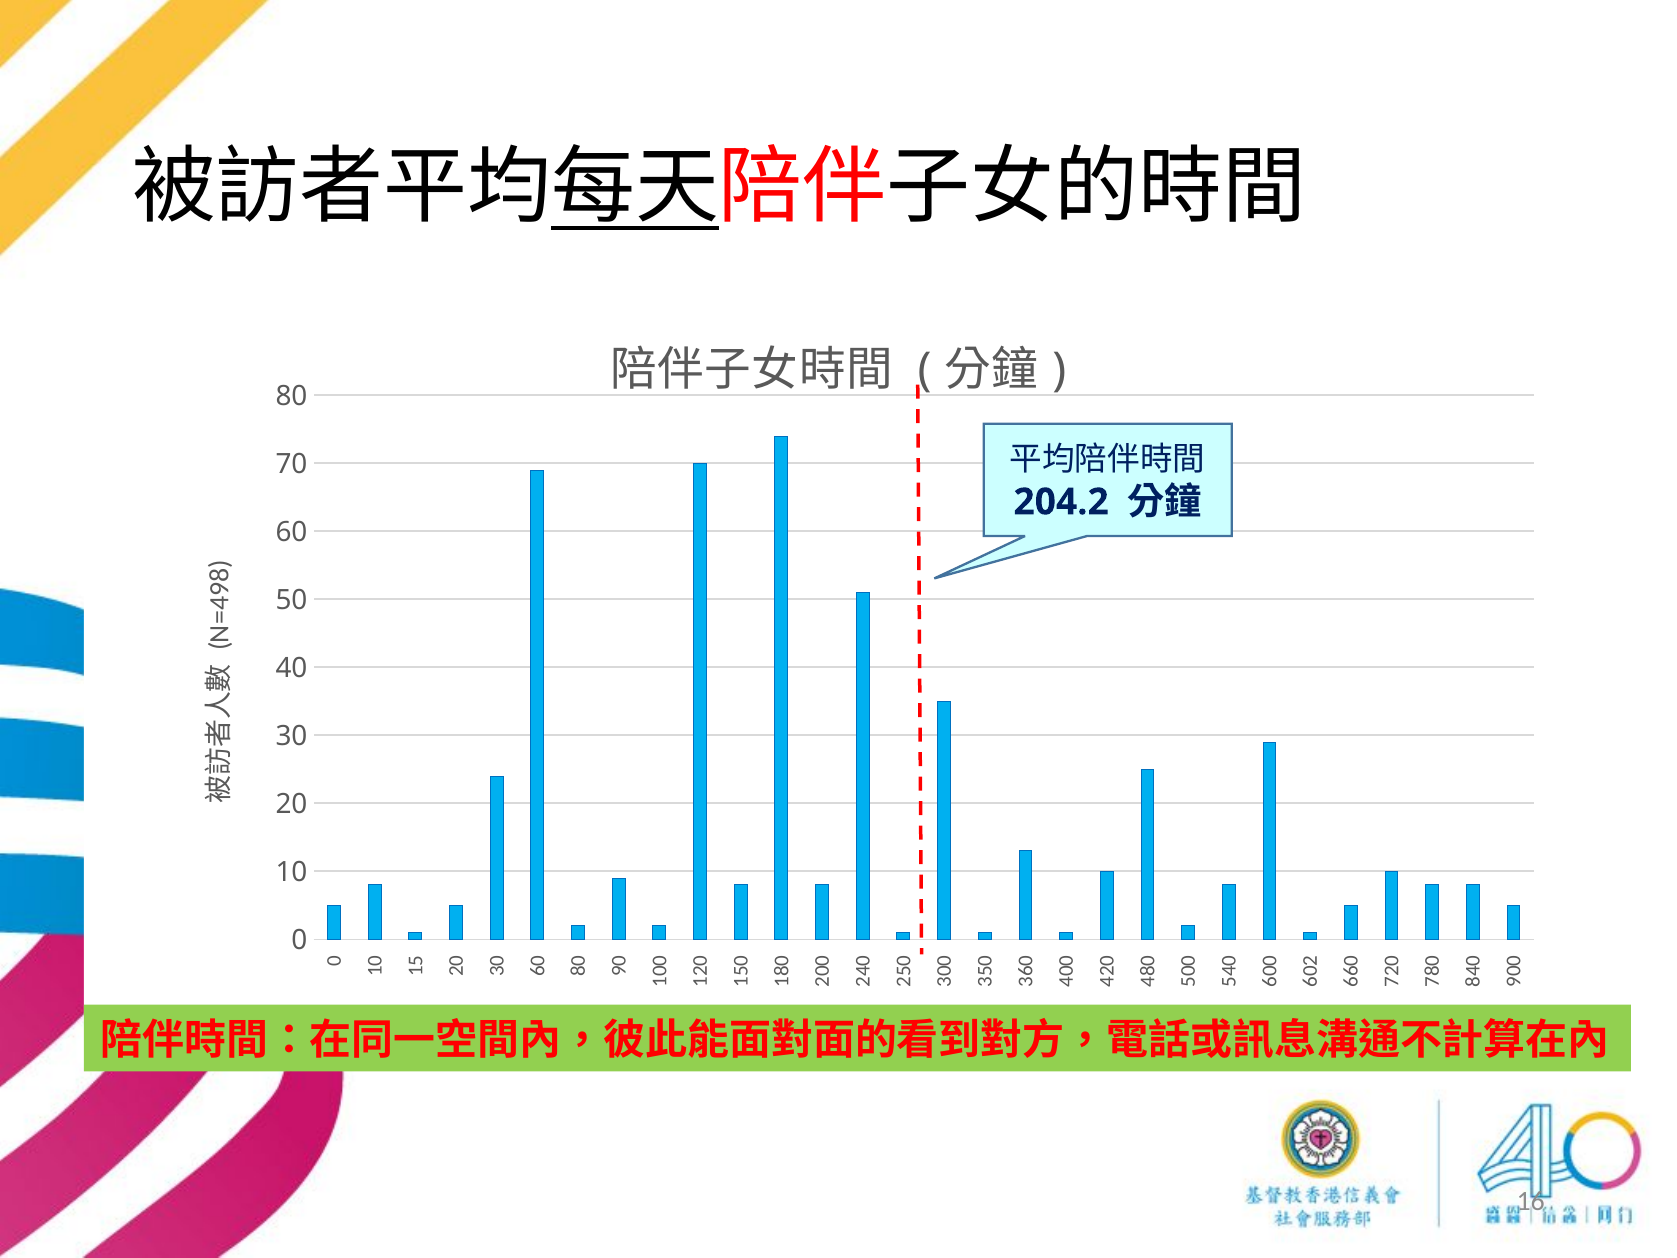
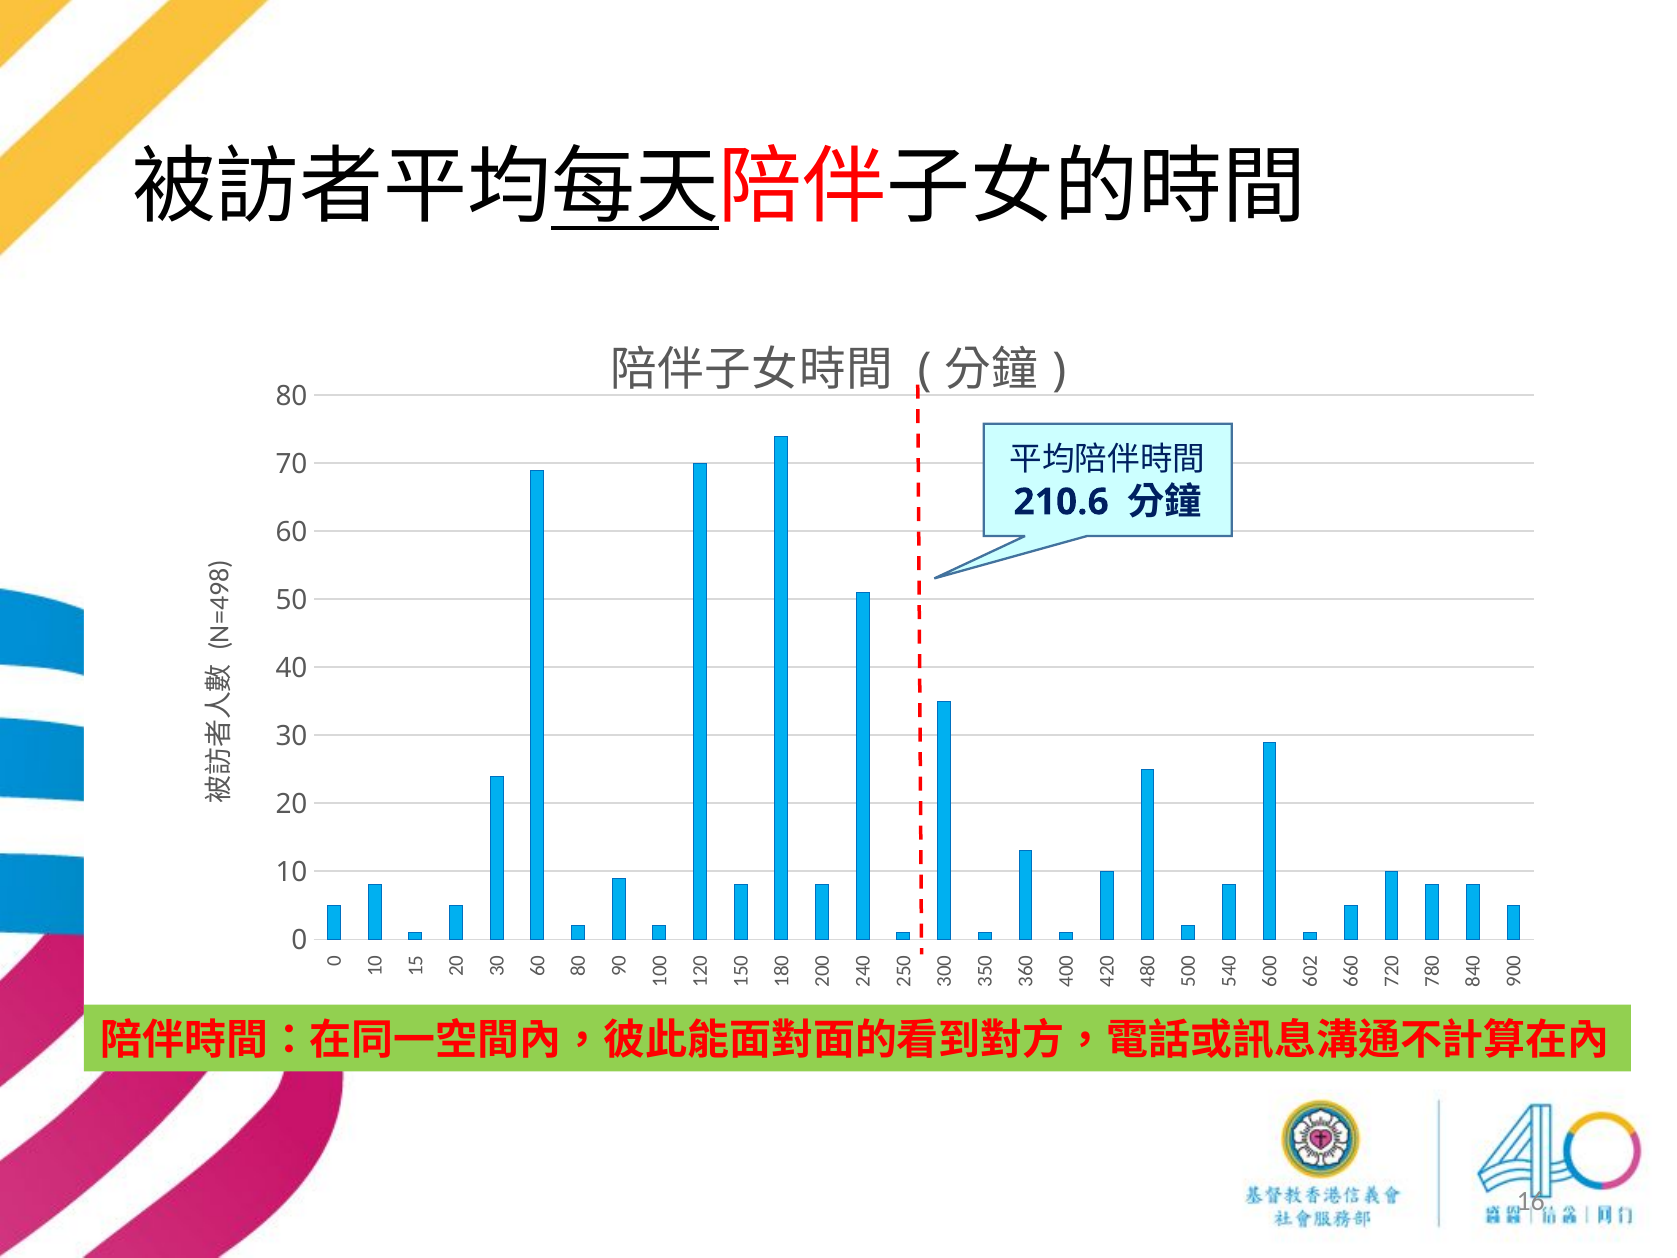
204.2: 204.2 -> 210.6 (1061, 502)
